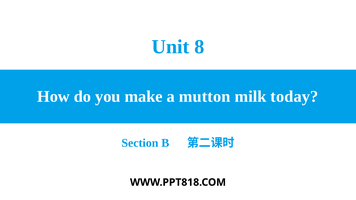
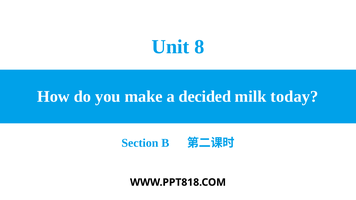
mutton: mutton -> decided (205, 96)
